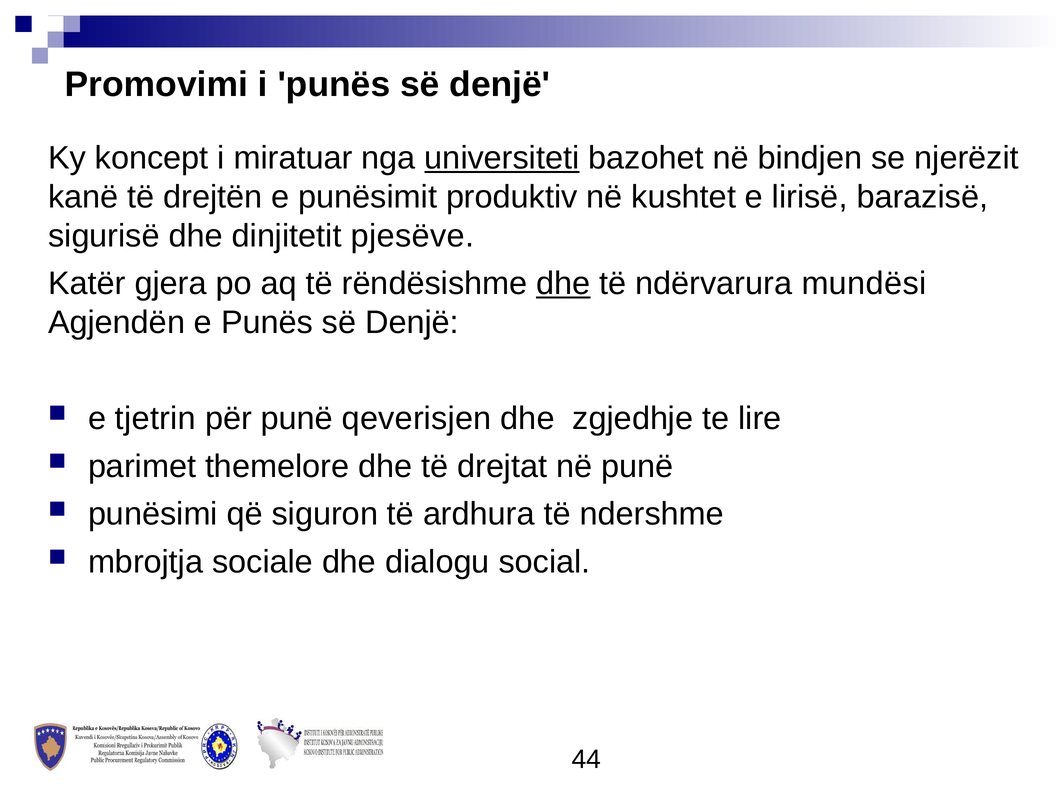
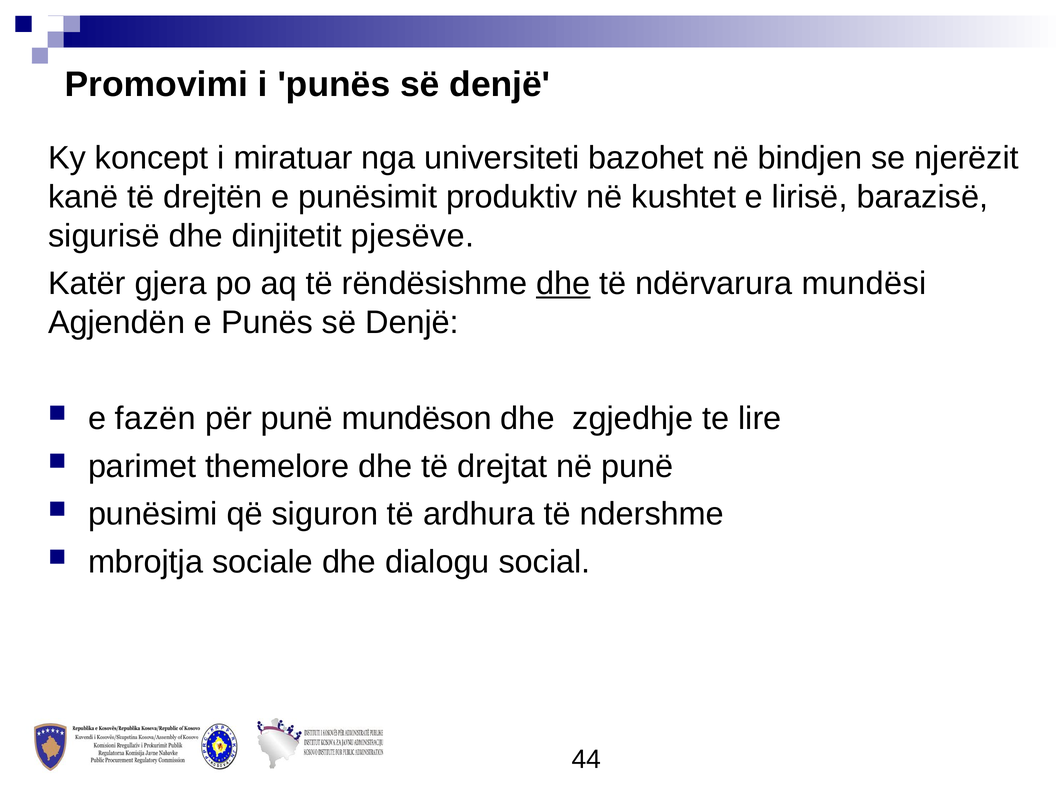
universiteti underline: present -> none (502, 158)
tjetrin: tjetrin -> fazën (155, 418)
qeverisjen: qeverisjen -> mundëson (417, 418)
